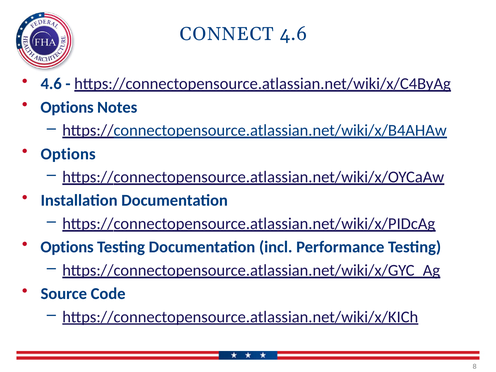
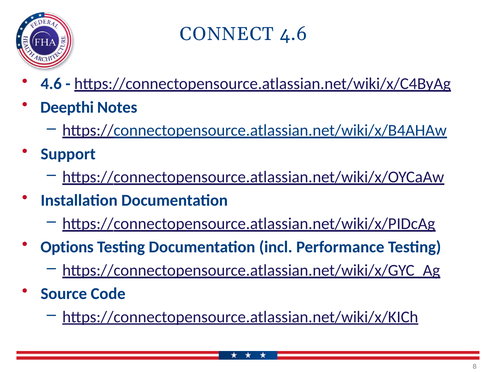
Options: Options -> Deepthi (67, 107)
Options: Options -> Support (68, 154)
